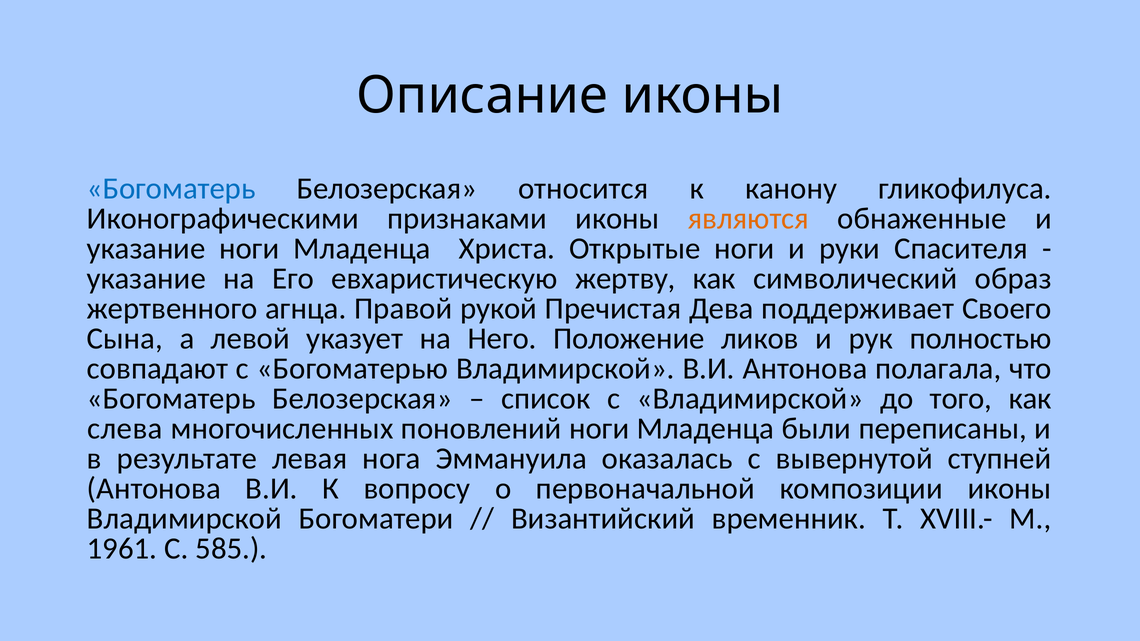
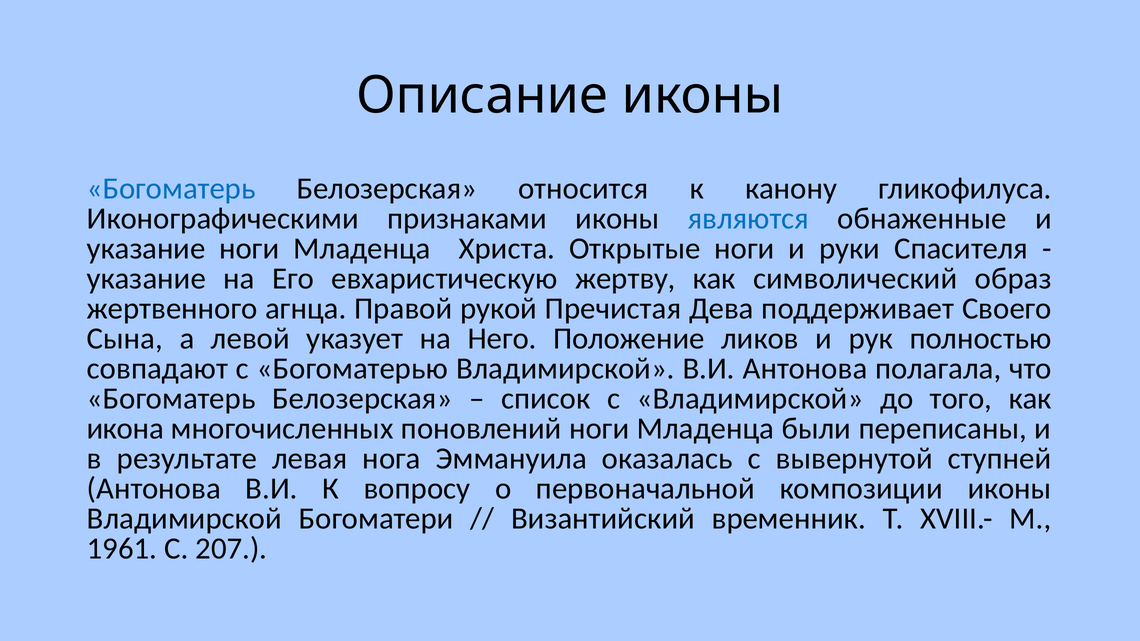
являются colour: orange -> blue (748, 219)
слева: слева -> икона (125, 429)
585: 585 -> 207 (231, 549)
